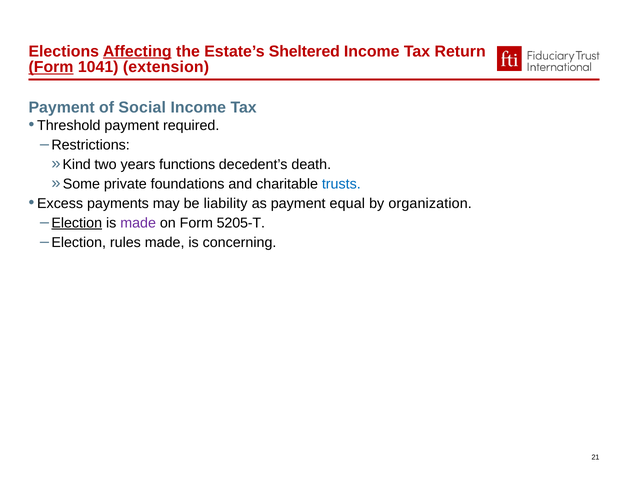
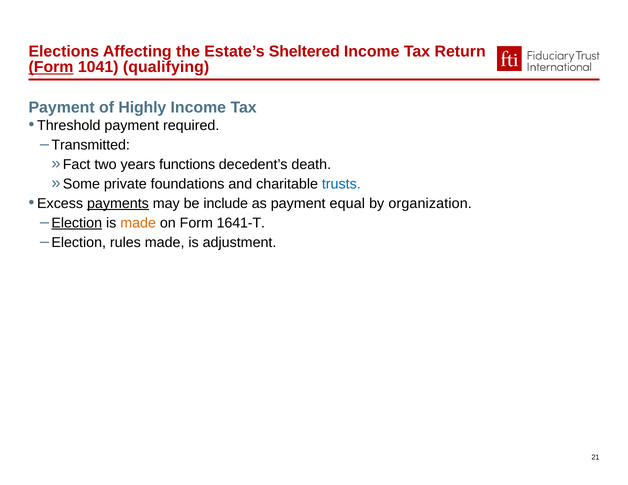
Affecting underline: present -> none (137, 51)
extension: extension -> qualifying (166, 67)
Social: Social -> Highly (142, 107)
Restrictions: Restrictions -> Transmitted (91, 145)
Kind: Kind -> Fact (77, 164)
payments underline: none -> present (118, 203)
liability: liability -> include (226, 203)
made colour: purple -> orange (138, 223)
5205-T: 5205-T -> 1641-T (241, 223)
concerning: concerning -> adjustment (240, 242)
